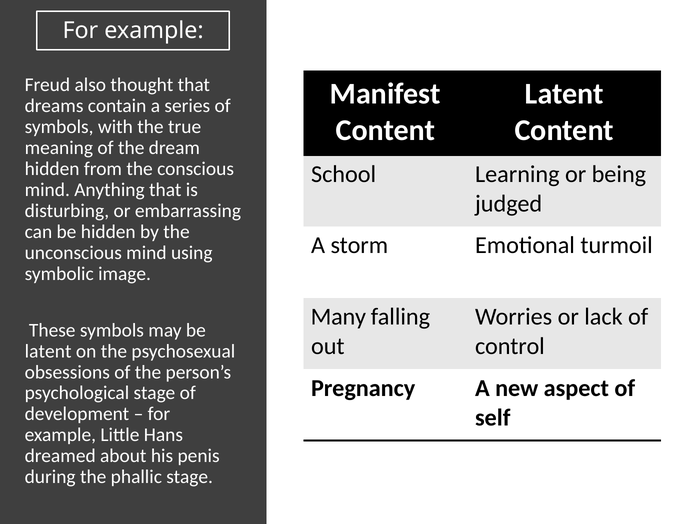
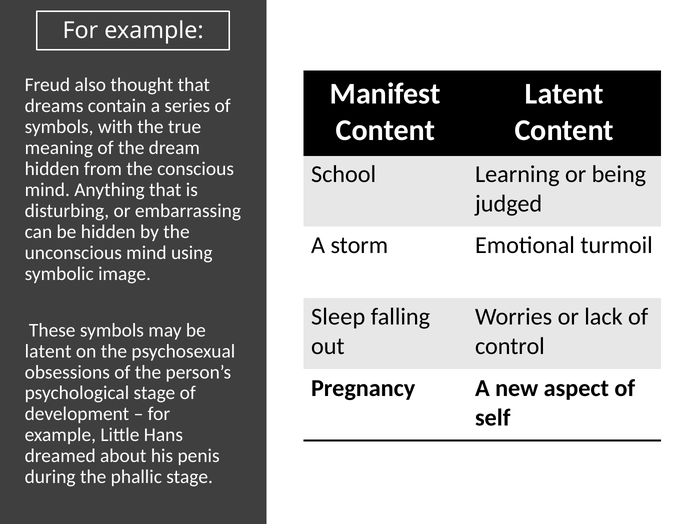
Many: Many -> Sleep (338, 316)
